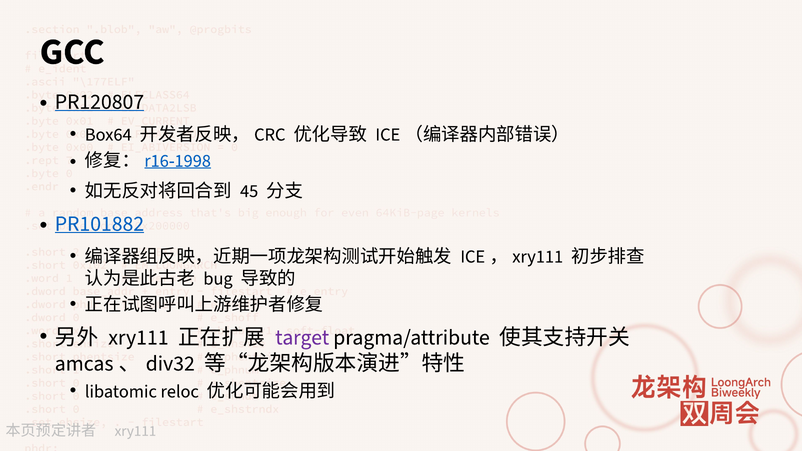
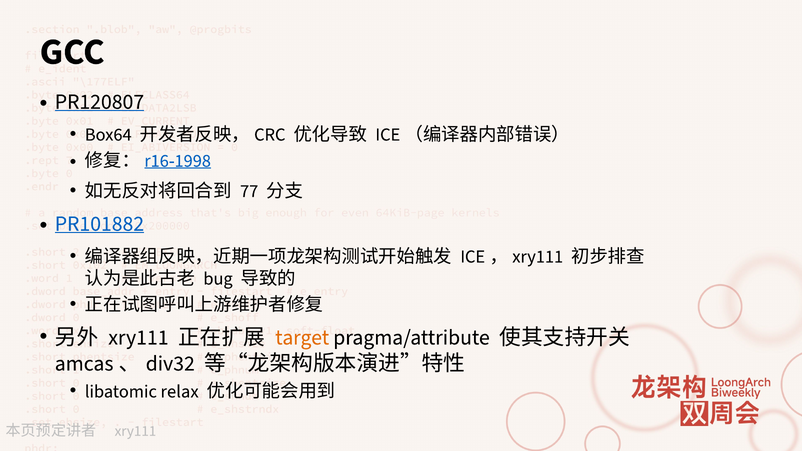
45: 45 -> 77 (249, 191)
target colour: purple -> orange (302, 337)
reloc: reloc -> relax (180, 391)
